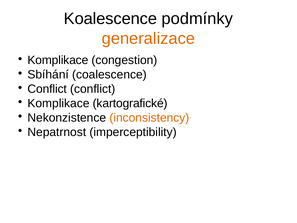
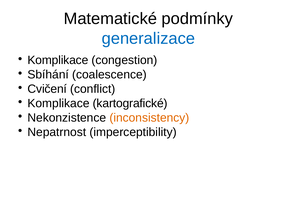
Koalescence: Koalescence -> Matematické (110, 19)
generalizace colour: orange -> blue (148, 38)
Conflict: Conflict -> Cvičení (47, 89)
